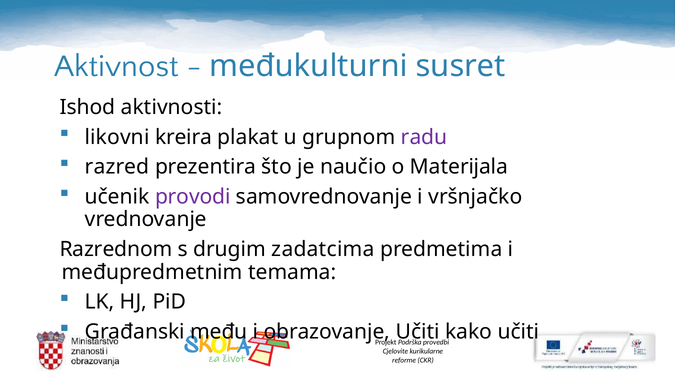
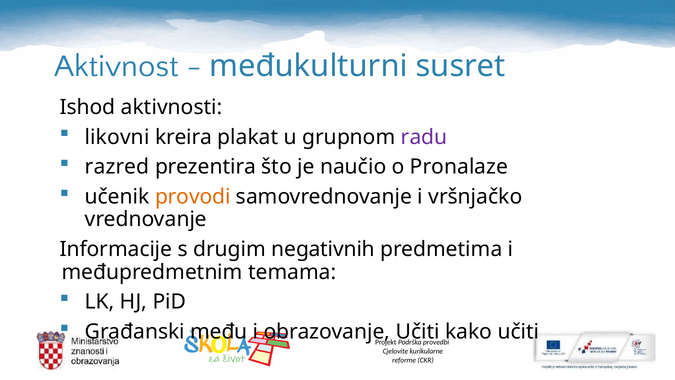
Materijala: Materijala -> Pronalaze (459, 167)
provodi colour: purple -> orange (193, 197)
Razrednom: Razrednom -> Informacije (116, 249)
zadatcima: zadatcima -> negativnih (323, 249)
